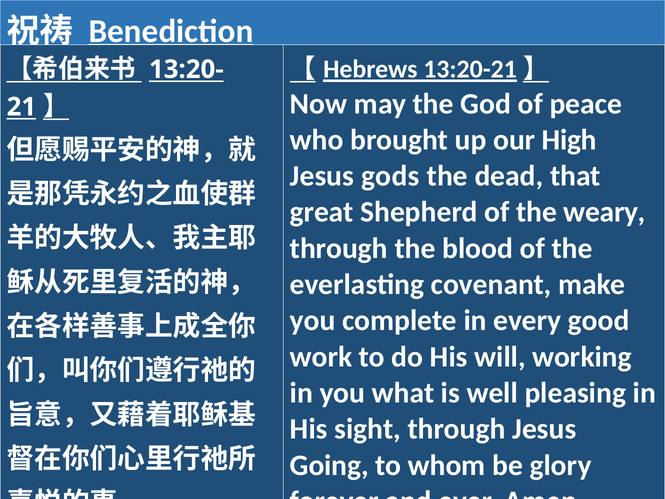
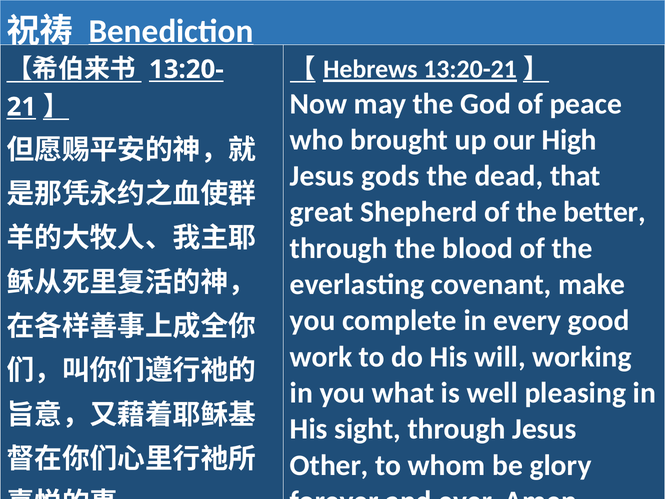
weary: weary -> better (604, 212)
Going: Going -> Other (329, 465)
